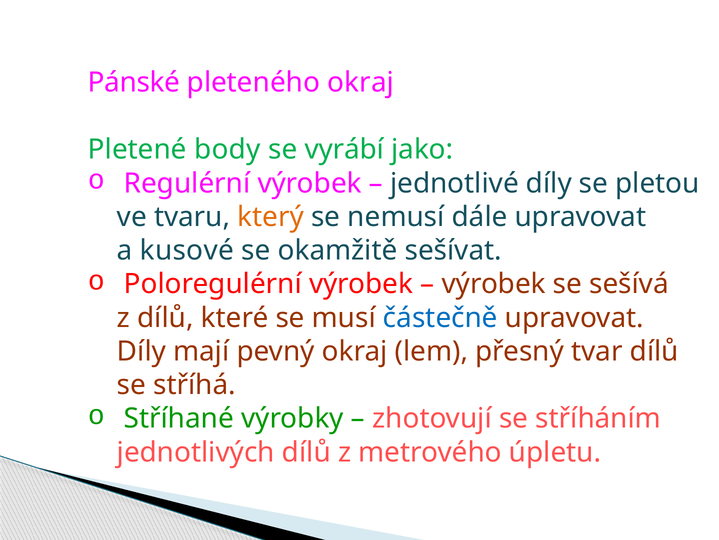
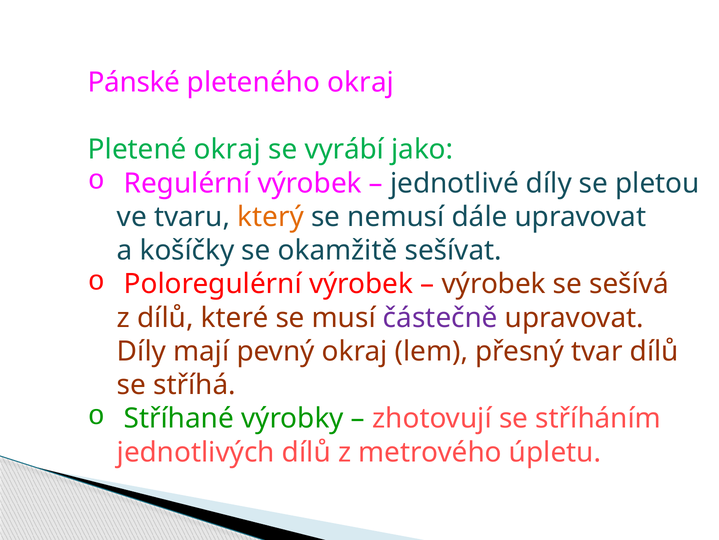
Pletené body: body -> okraj (227, 150)
kusové: kusové -> košíčky (187, 250)
částečně colour: blue -> purple (440, 317)
